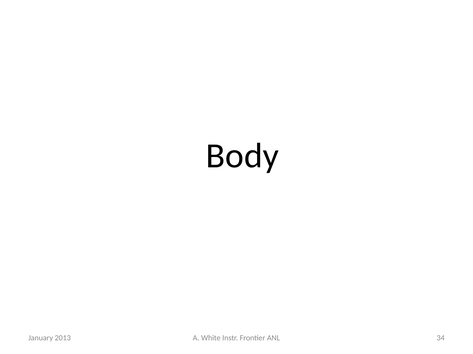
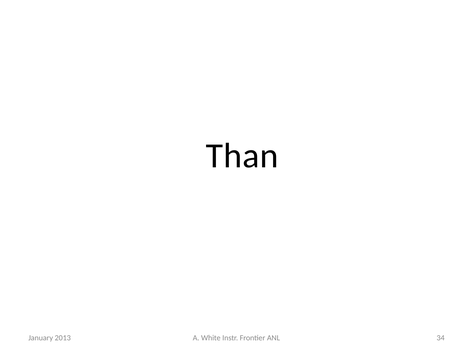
Body: Body -> Than (242, 156)
